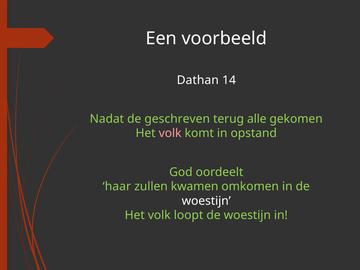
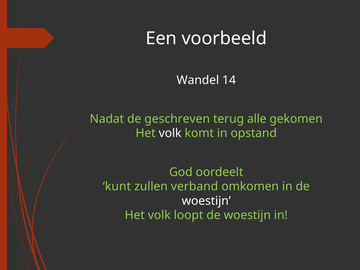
Dathan: Dathan -> Wandel (198, 80)
volk colour: pink -> white (170, 133)
haar: haar -> kunt (117, 186)
kwamen: kwamen -> verband (195, 186)
